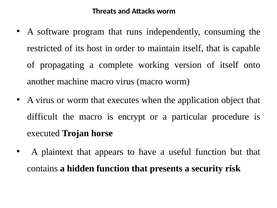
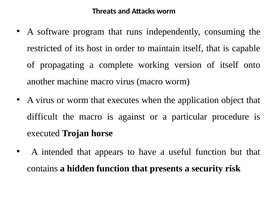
encrypt: encrypt -> against (132, 117)
plaintext: plaintext -> intended (57, 152)
